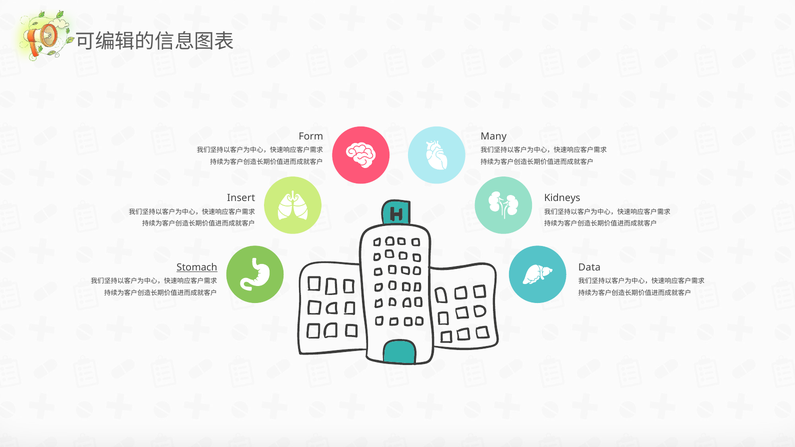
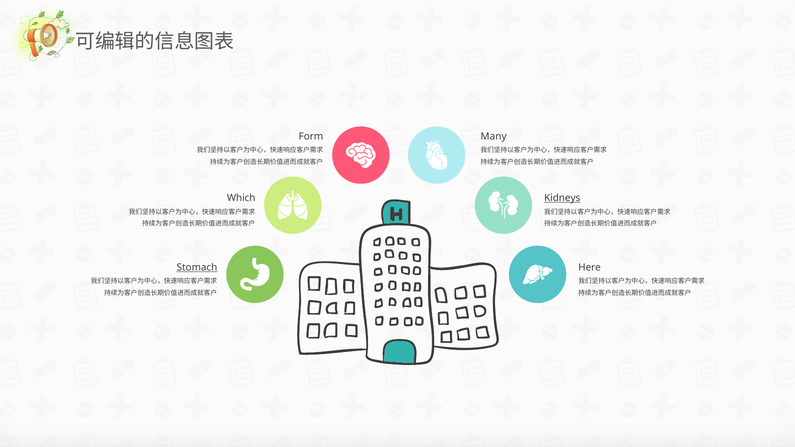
Insert: Insert -> Which (241, 198)
Kidneys underline: none -> present (562, 198)
Data: Data -> Here (590, 267)
